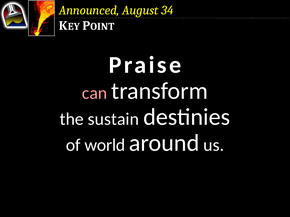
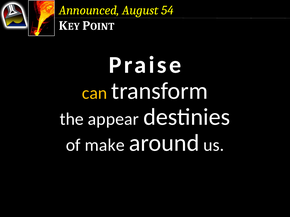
34: 34 -> 54 (167, 10)
can colour: pink -> yellow (95, 93)
sustain: sustain -> appear (113, 119)
world: world -> make (105, 145)
